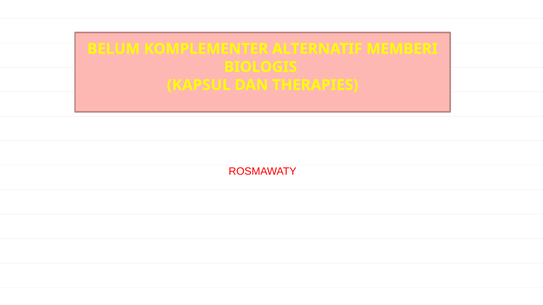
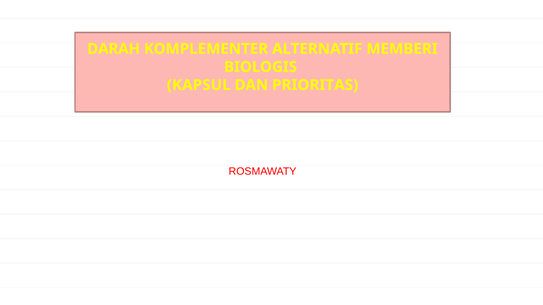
BELUM: BELUM -> DARAH (114, 49)
THERAPIES: THERAPIES -> PRIORITAS (315, 85)
